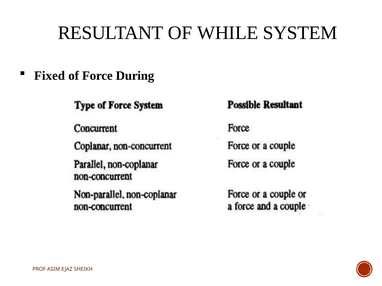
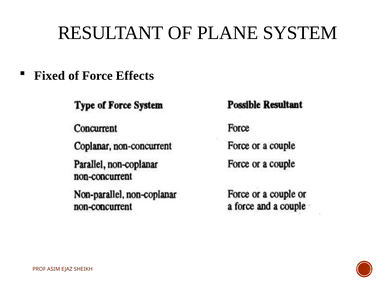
WHILE: WHILE -> PLANE (228, 33)
During: During -> Effects (135, 76)
